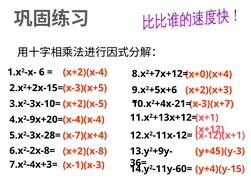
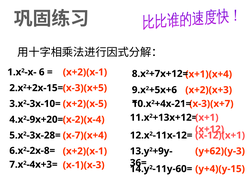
x+2)(x-4: x+2)(x-4 -> x+2)(x-1 (85, 72)
x+0)(x+4: x+0)(x+4 -> x+1)(x+4 (209, 74)
x-4)(x-4: x-4)(x-4 -> x-2)(x-4 (84, 120)
x+2)(x-8: x+2)(x-8 -> x+2)(x-1 (85, 151)
y+45)(y-3: y+45)(y-3 -> y+62)(y-3 (220, 151)
